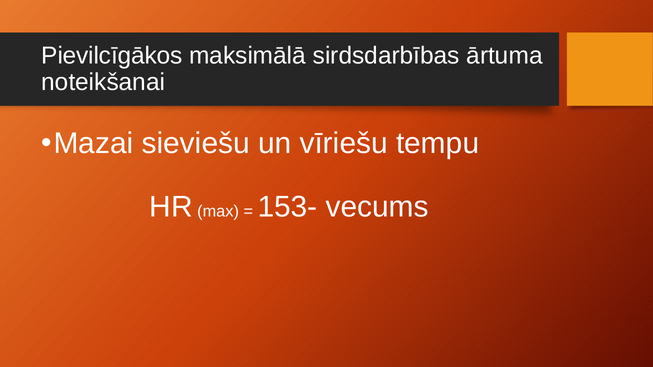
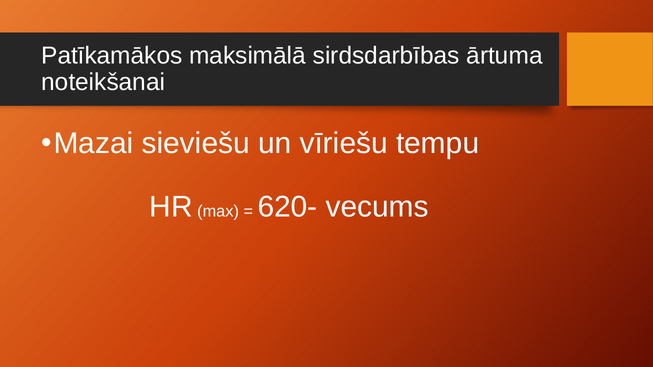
Pievilcīgākos: Pievilcīgākos -> Patīkamākos (112, 56)
153-: 153- -> 620- (287, 207)
